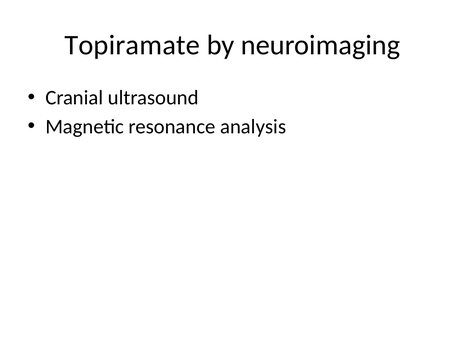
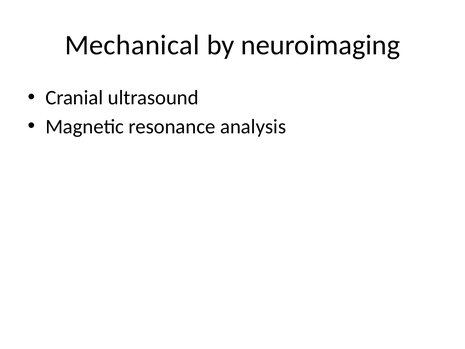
Topiramate: Topiramate -> Mechanical (132, 45)
